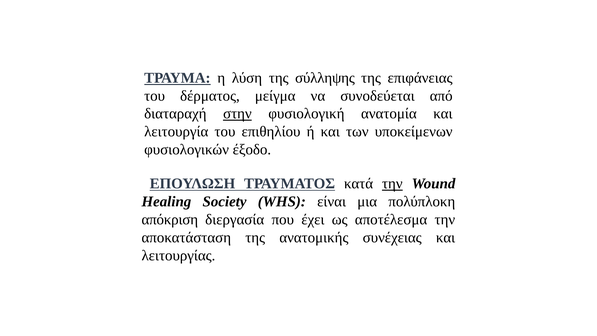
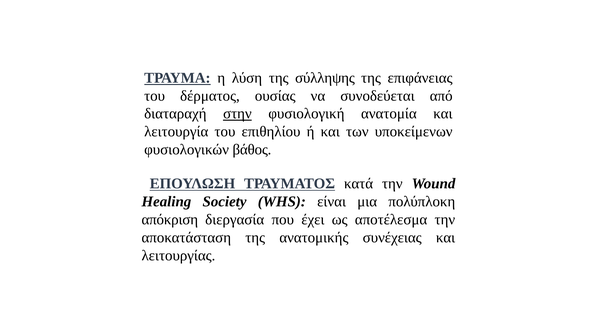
μείγμα: μείγμα -> ουσίας (275, 96)
έξοδο: έξοδο -> βάθος (252, 149)
την underline: present -> none (392, 184)
